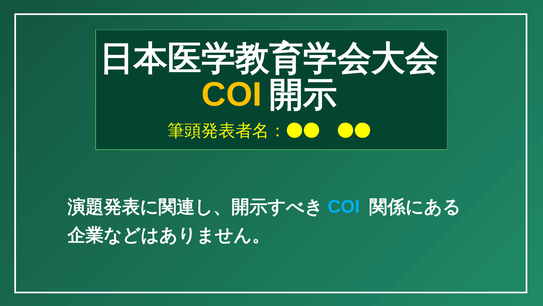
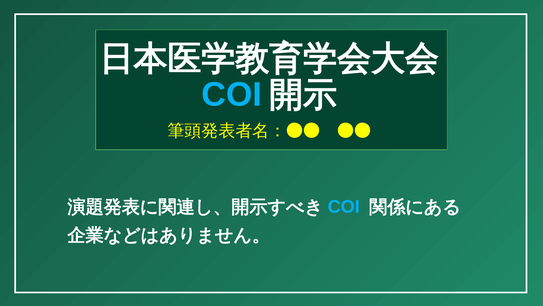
COI colour: yellow -> light blue (232, 95)
